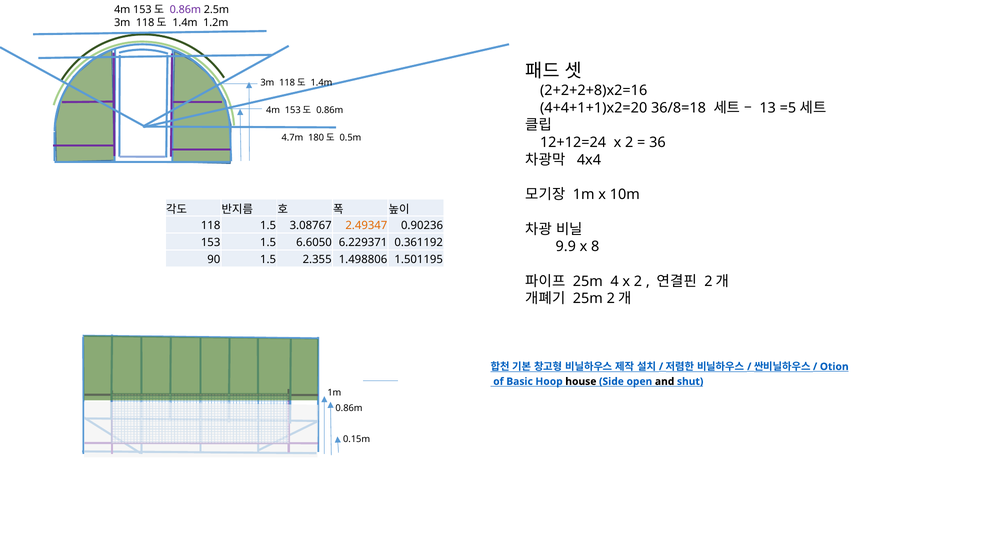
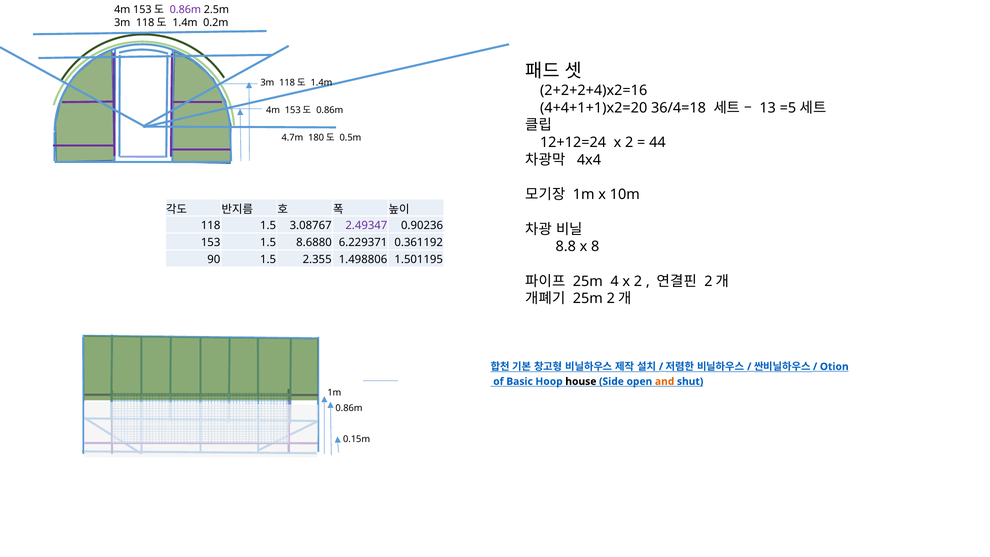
1.2m: 1.2m -> 0.2m (216, 23)
2+2+2+8)x2=16: 2+2+2+8)x2=16 -> 2+2+2+4)x2=16 (594, 91)
36/8=18: 36/8=18 -> 36/4=18 (679, 108)
36: 36 -> 44 (657, 143)
2.49347 colour: orange -> purple (366, 226)
6.6050: 6.6050 -> 8.6880 (314, 243)
9.9: 9.9 -> 8.8 (566, 247)
and colour: black -> orange (665, 381)
